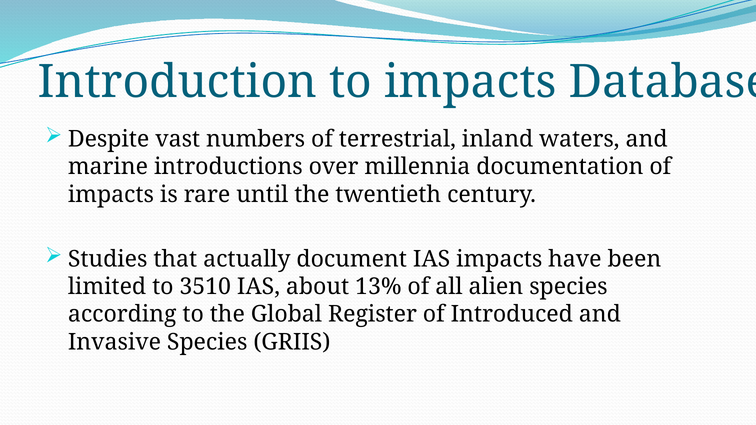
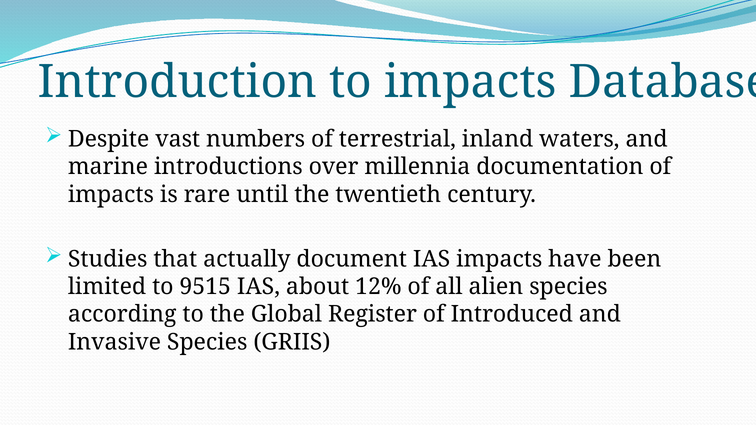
3510: 3510 -> 9515 (205, 287)
13%: 13% -> 12% (378, 287)
